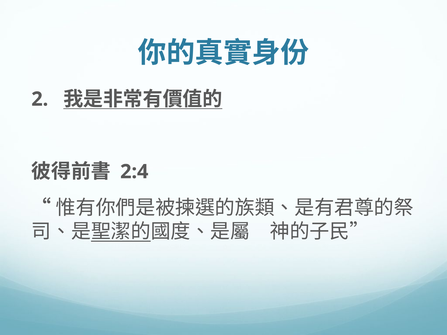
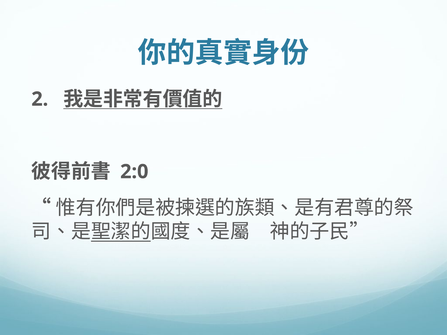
2:4: 2:4 -> 2:0 (134, 172)
